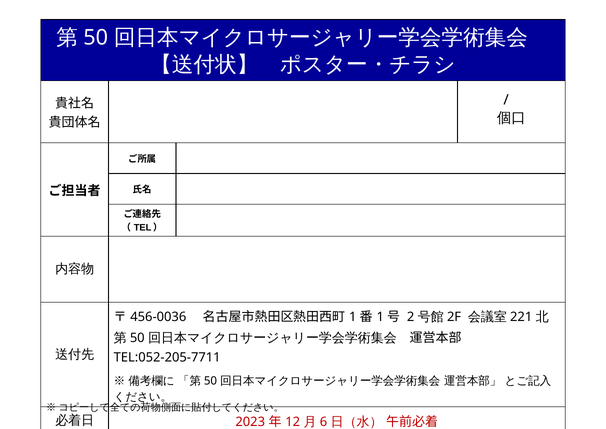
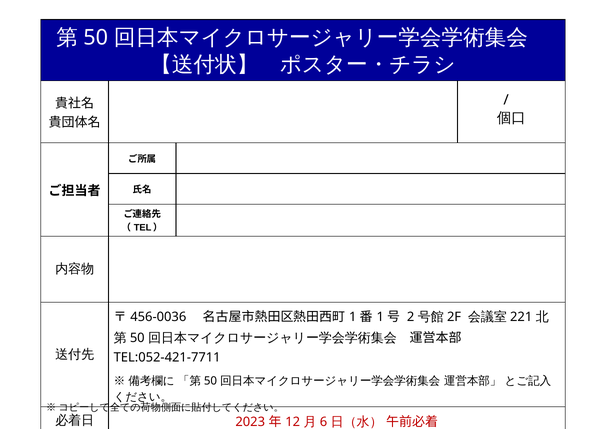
TEL:052-205-7711: TEL:052-205-7711 -> TEL:052-421-7711 (167, 357)
